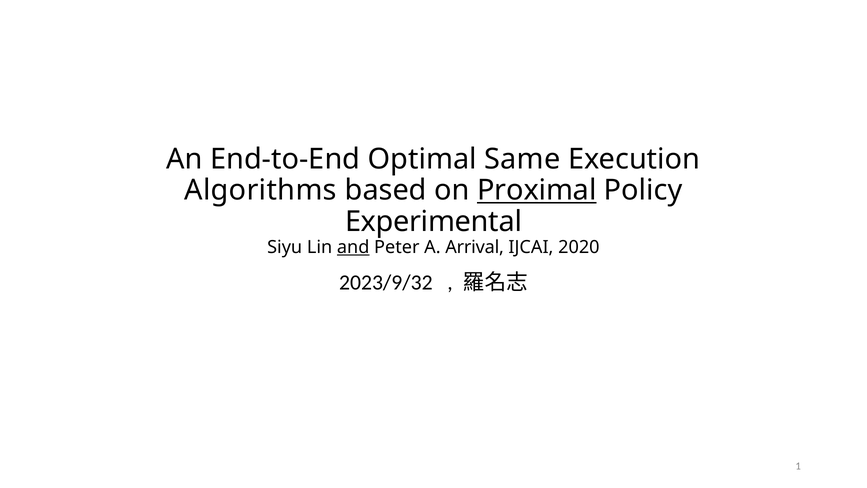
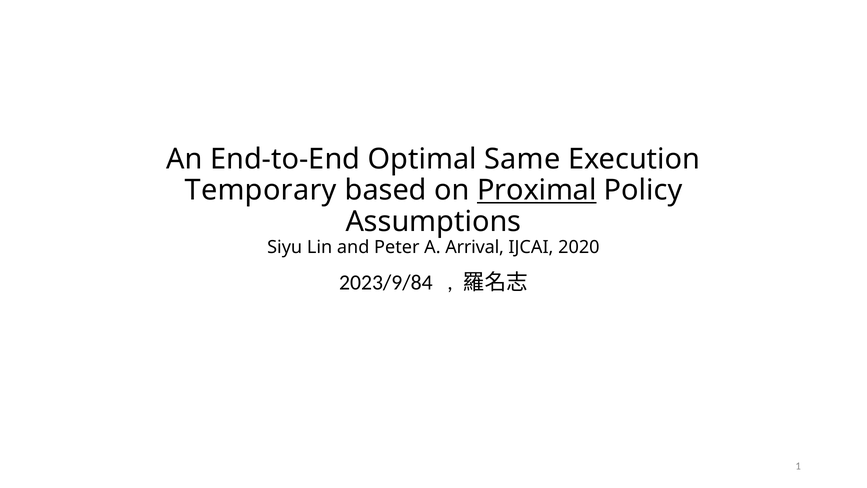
Algorithms: Algorithms -> Temporary (261, 190)
Experimental: Experimental -> Assumptions (433, 221)
and underline: present -> none (353, 247)
2023/9/32: 2023/9/32 -> 2023/9/84 (386, 282)
